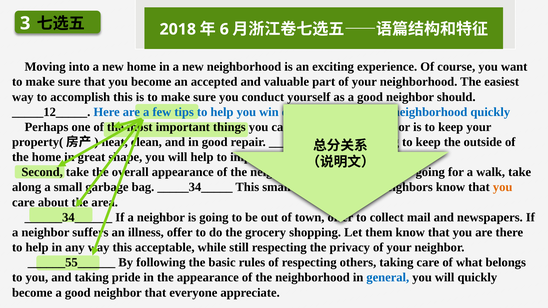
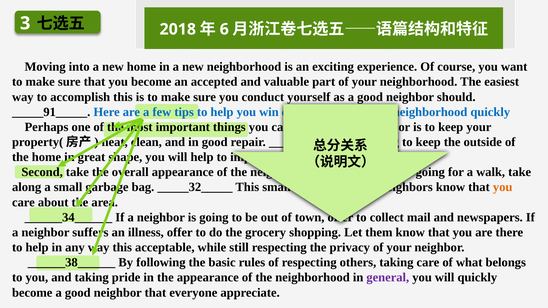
_____12_____: _____12_____ -> _____91_____ (51, 112)
_____34_____: _____34_____ -> _____32_____ (195, 187)
______55______: ______55______ -> ______38______ (71, 263)
general colour: blue -> purple (388, 278)
